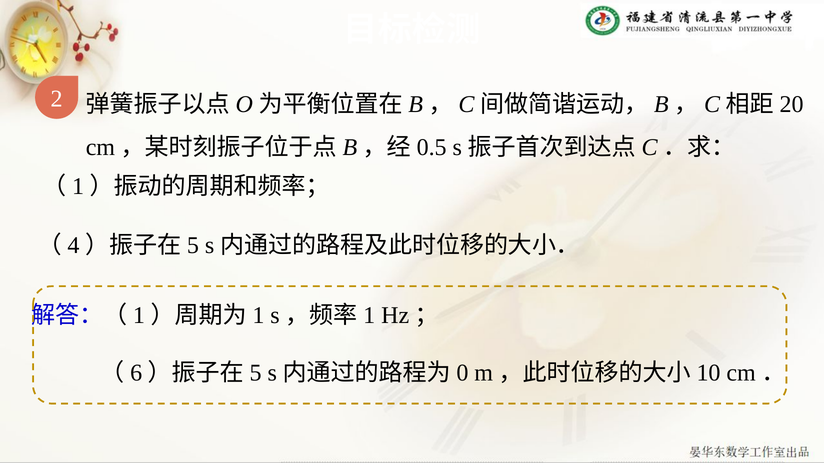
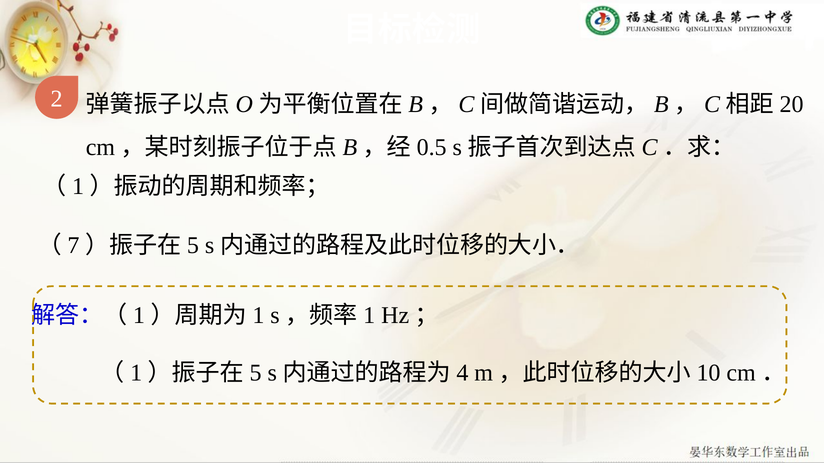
4: 4 -> 7 (74, 246)
6: 6 -> 1 (136, 373)
0: 0 -> 4 (462, 373)
